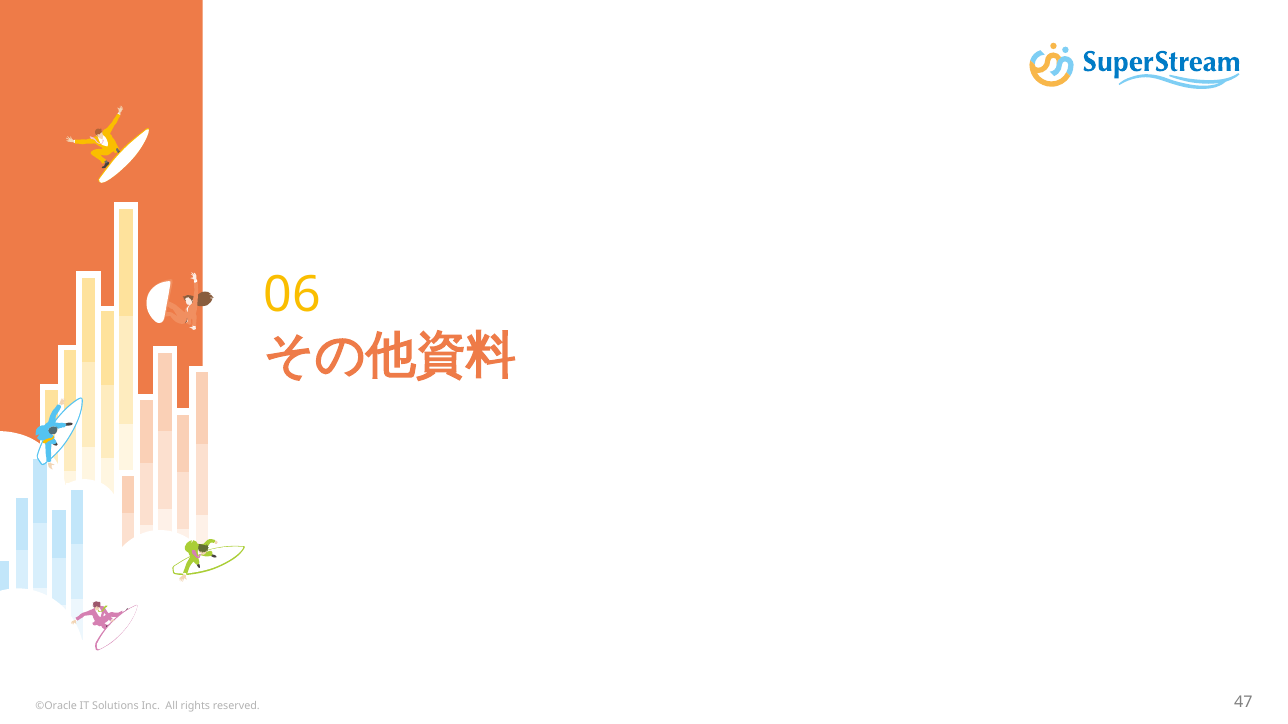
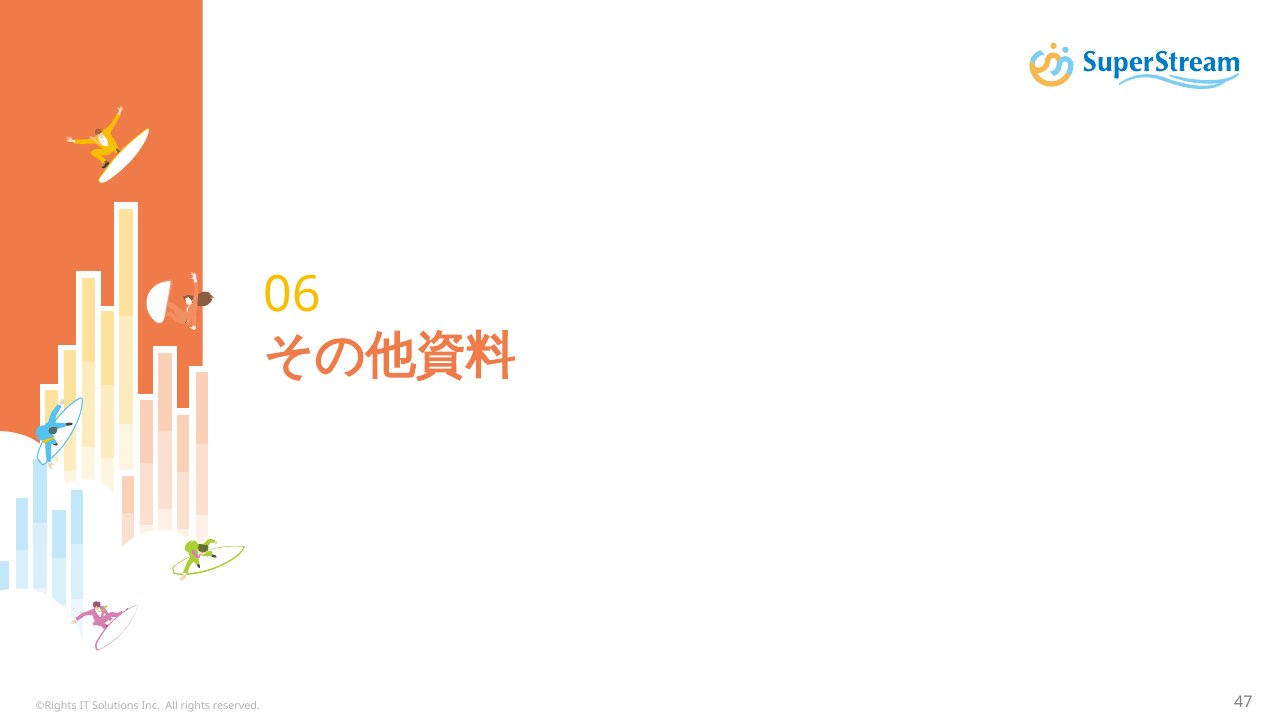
©Oracle: ©Oracle -> ©Rights (56, 706)
